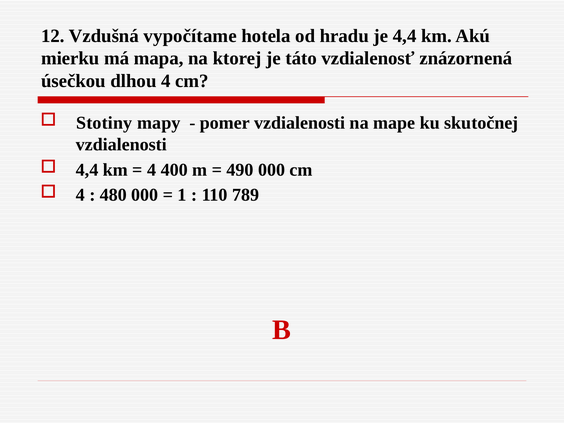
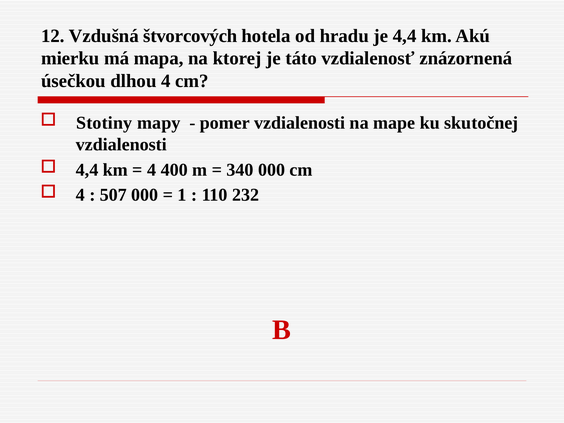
vypočítame: vypočítame -> štvorcových (190, 36)
490: 490 -> 340 (240, 170)
480: 480 -> 507 (113, 195)
789: 789 -> 232 (246, 195)
